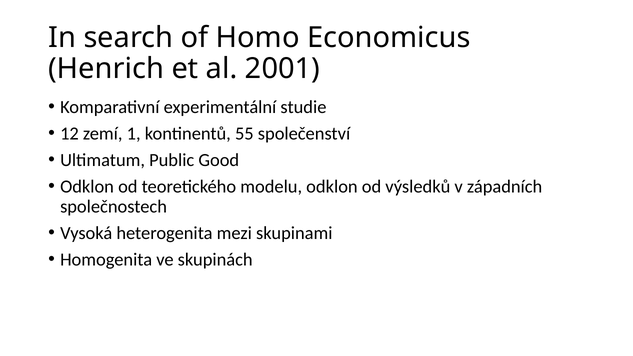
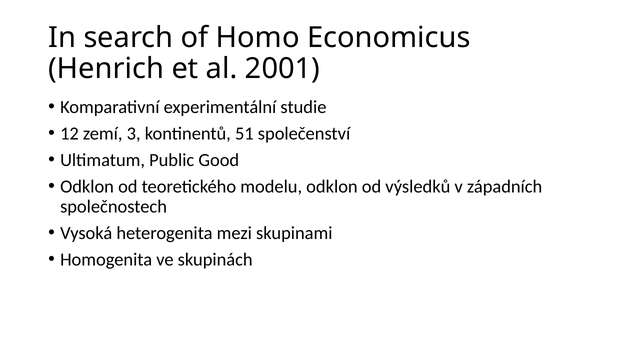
1: 1 -> 3 (134, 134)
55: 55 -> 51 (244, 134)
